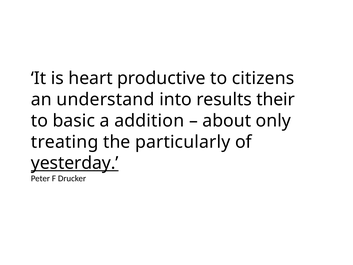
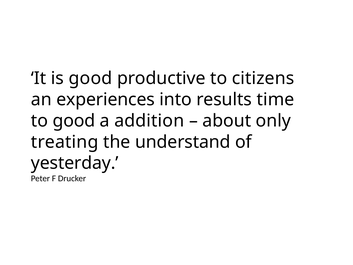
is heart: heart -> good (90, 78)
understand: understand -> experiences (106, 99)
their: their -> time (275, 99)
to basic: basic -> good (74, 121)
particularly: particularly -> understand (183, 142)
yesterday underline: present -> none (75, 163)
